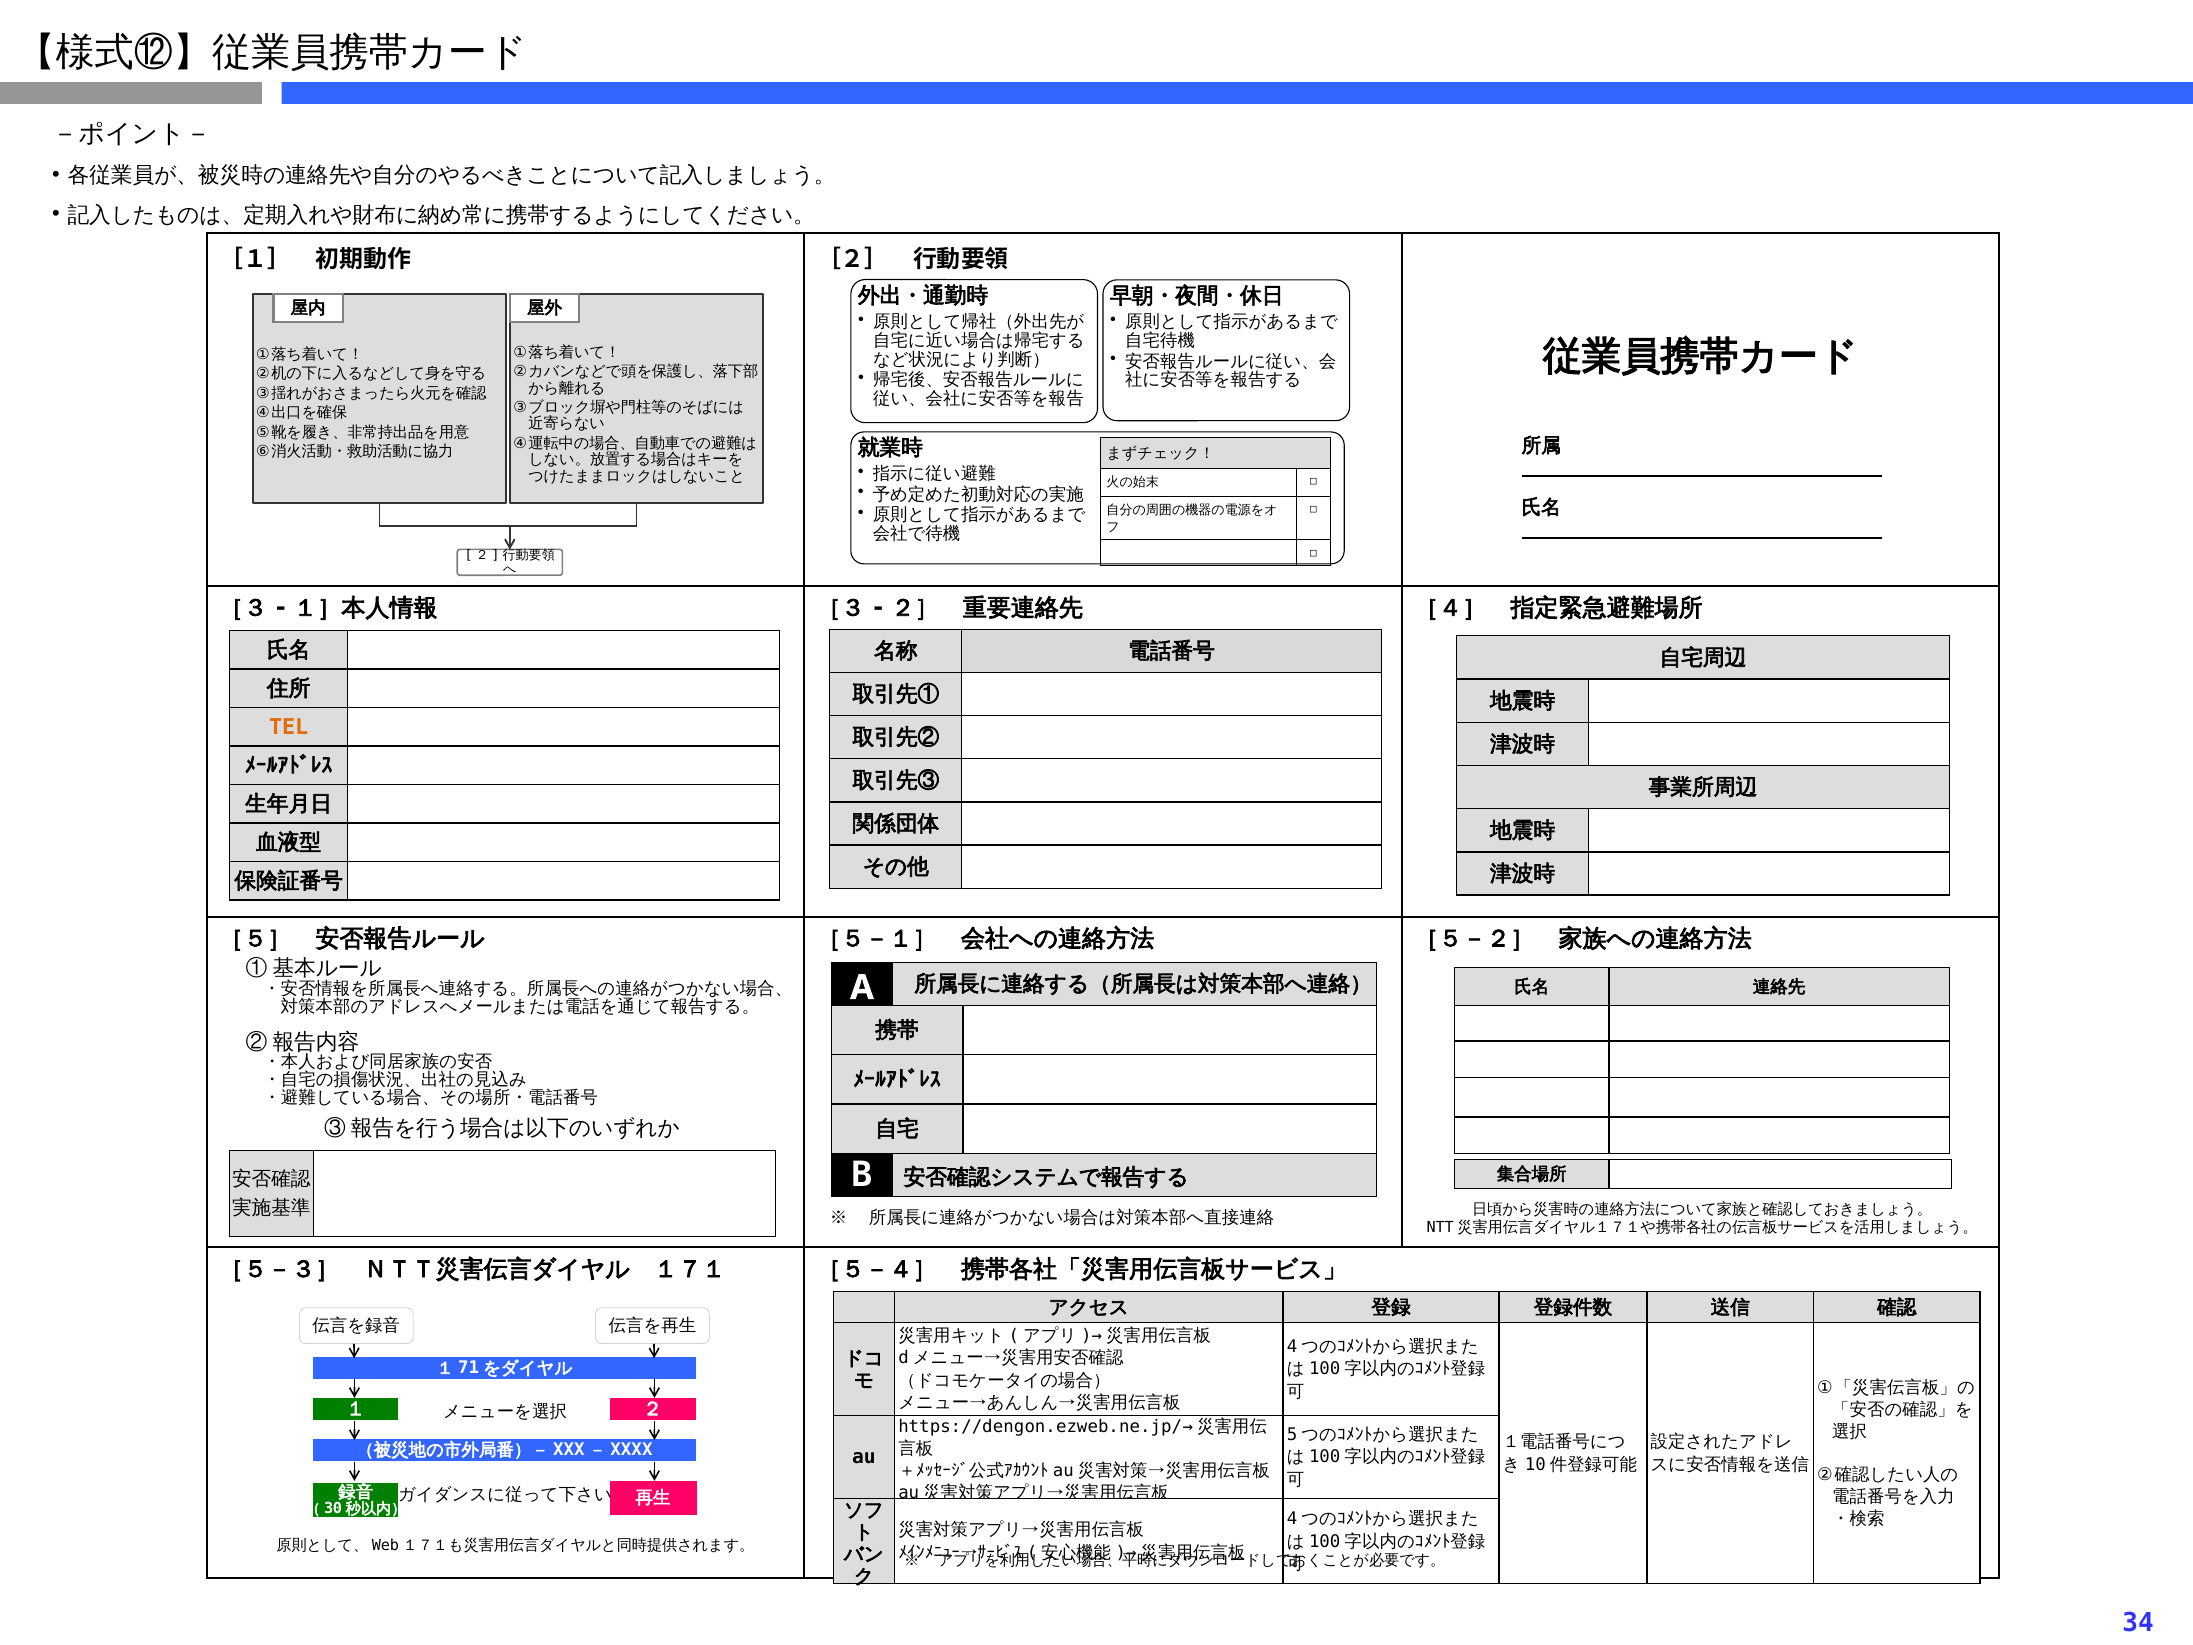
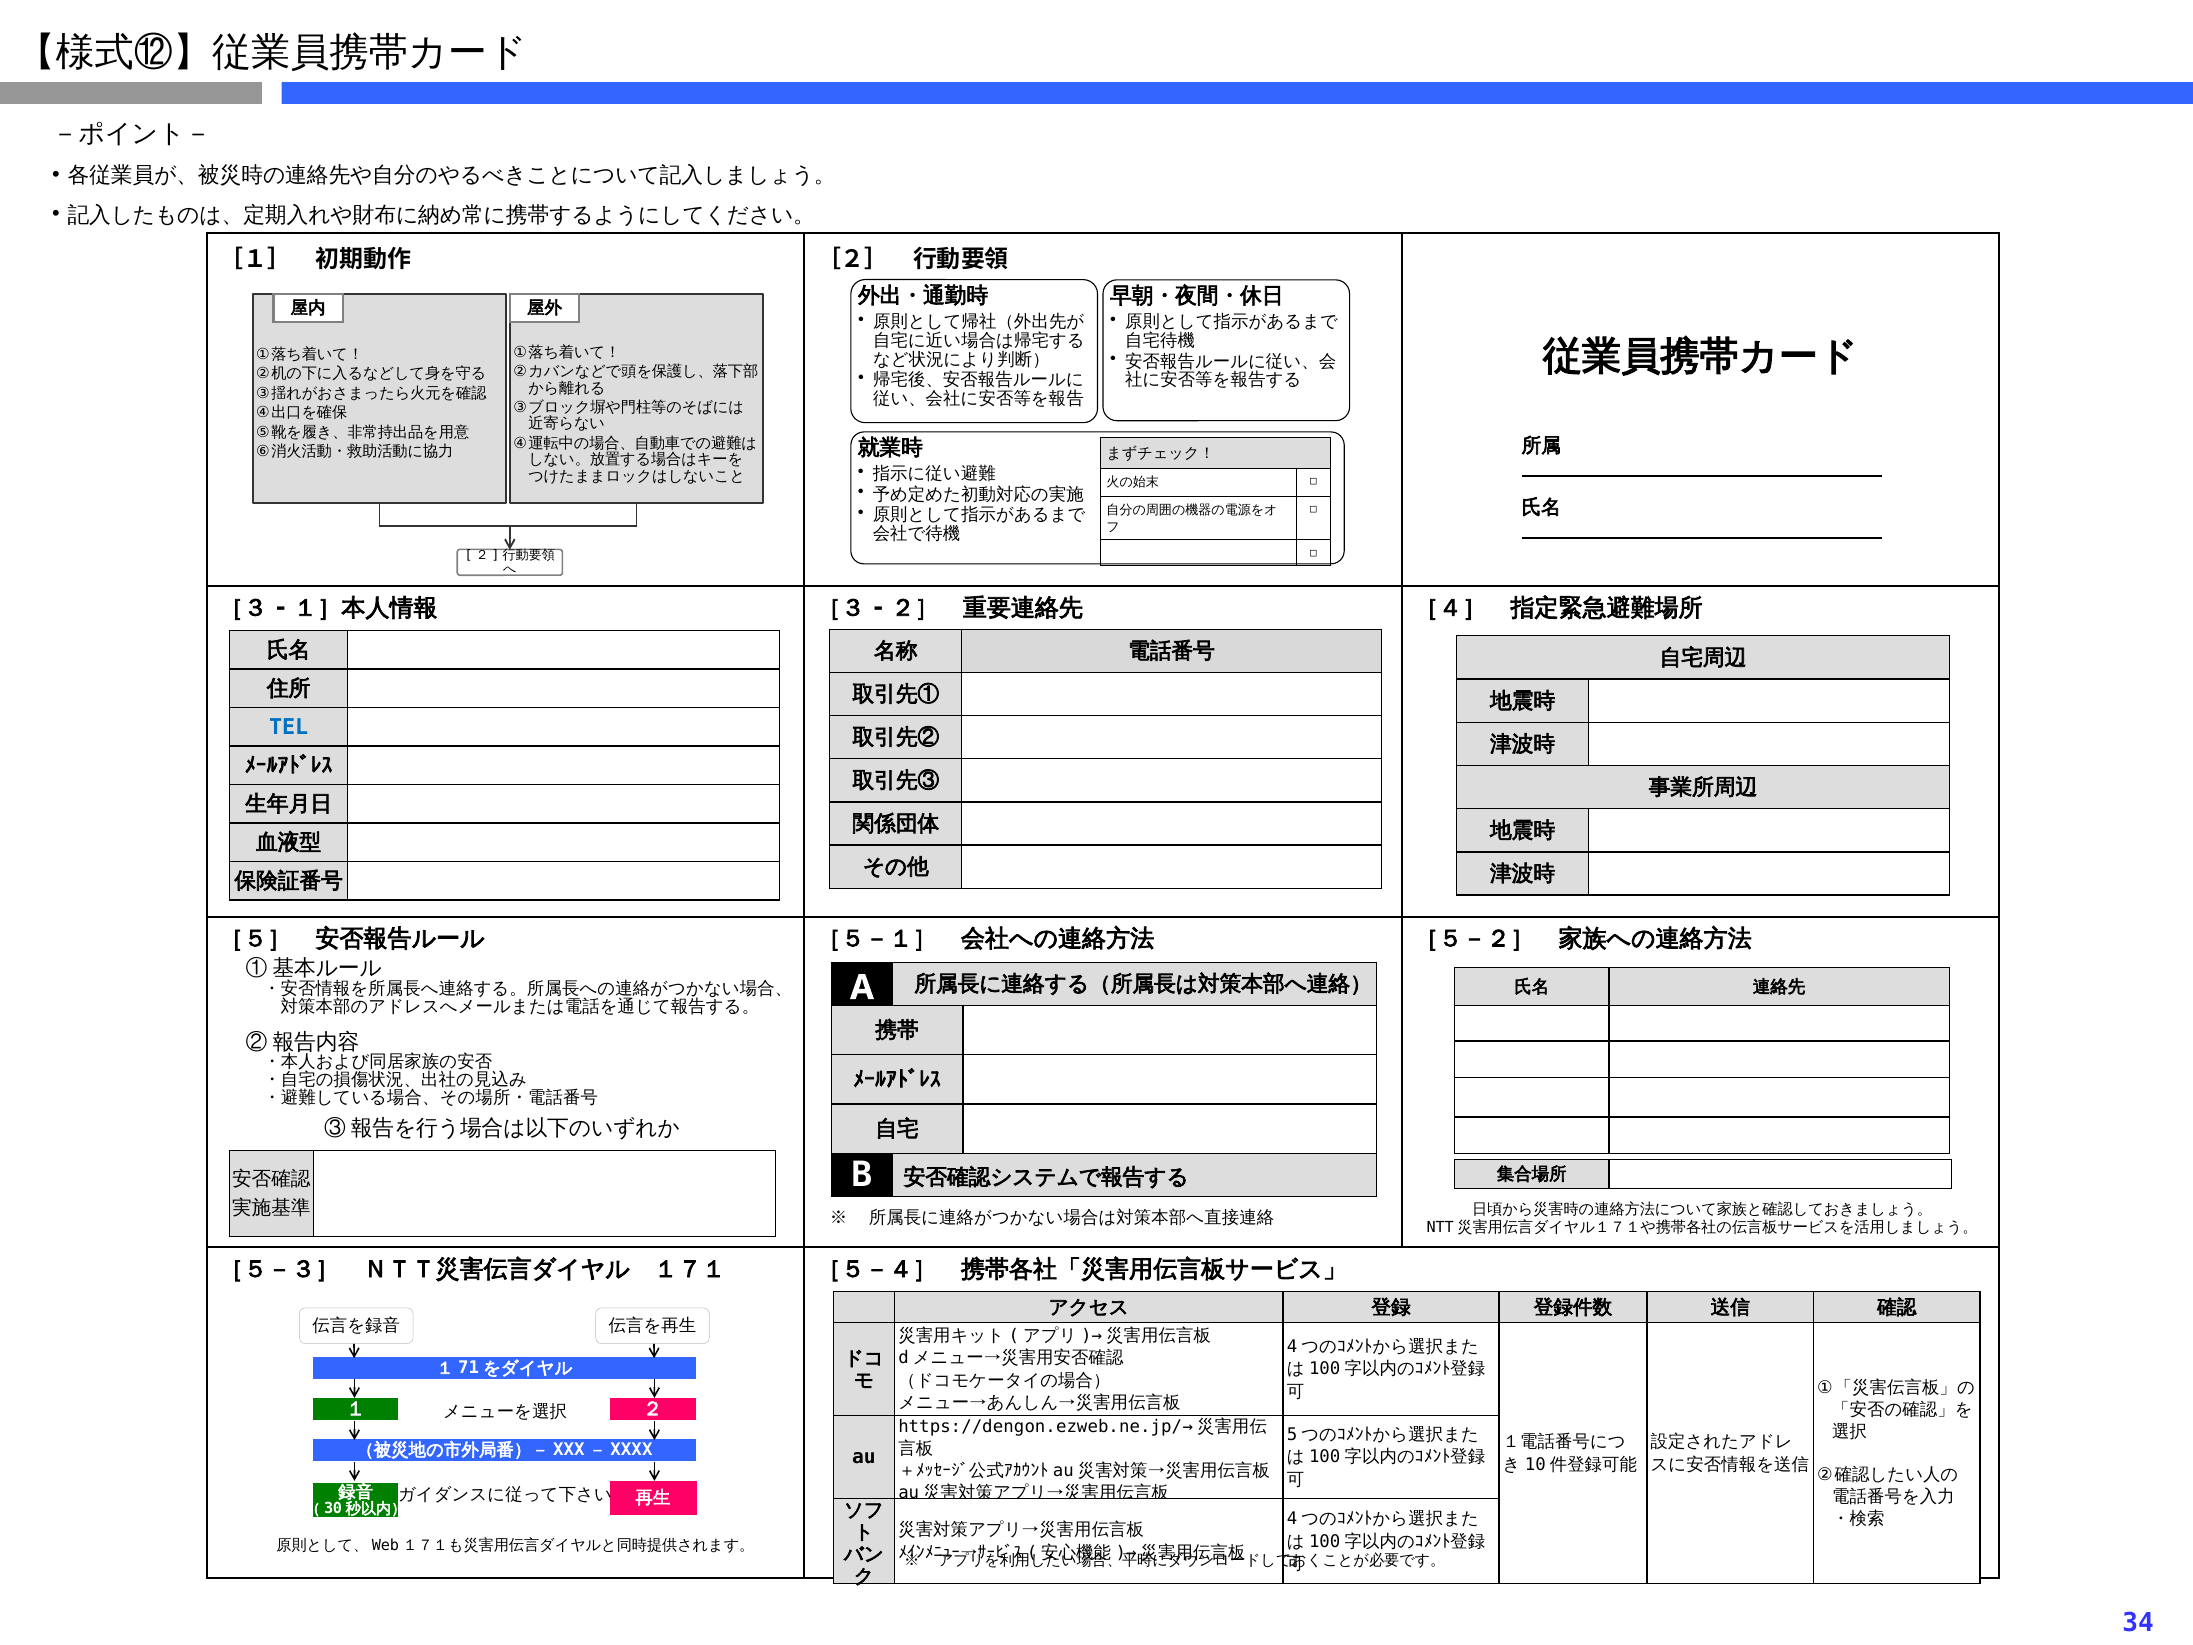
TEL colour: orange -> blue (289, 727)
